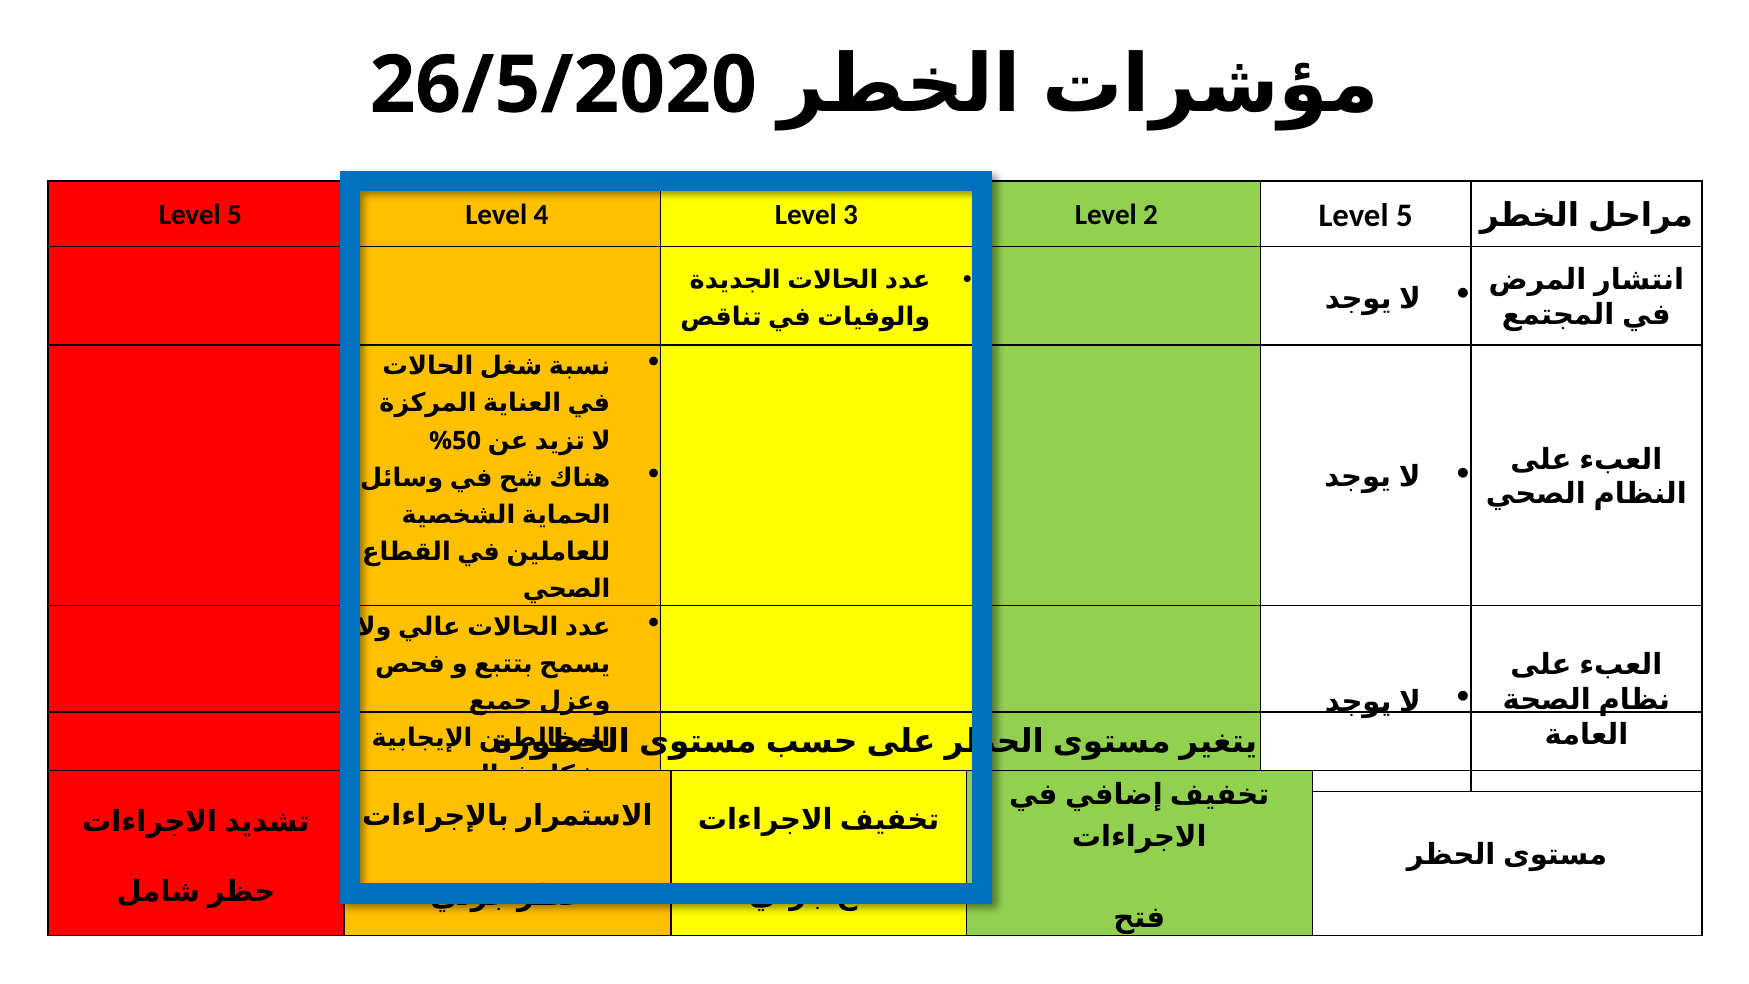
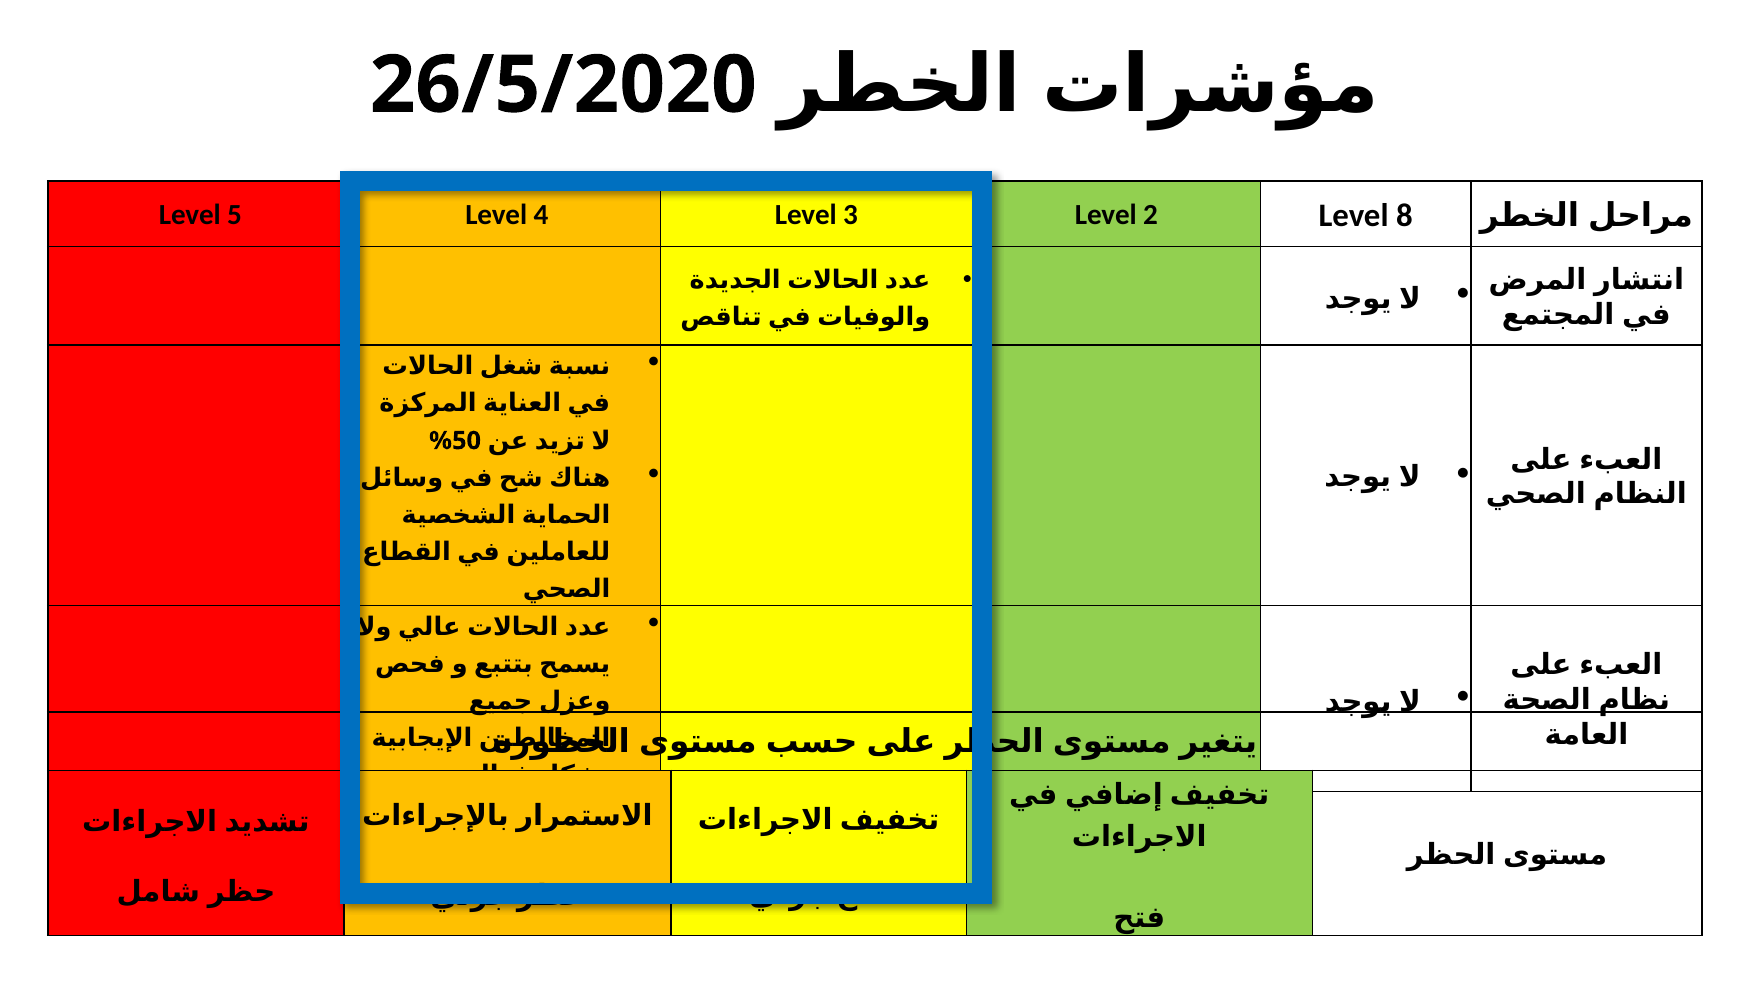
2 Level 5: 5 -> 8 (1404, 215)
